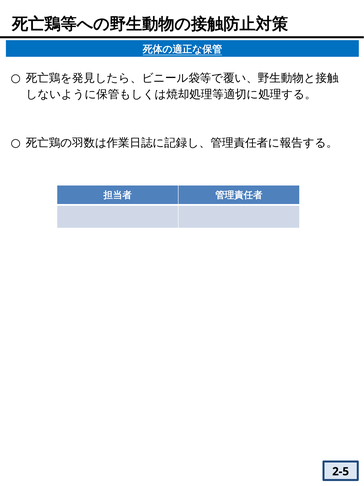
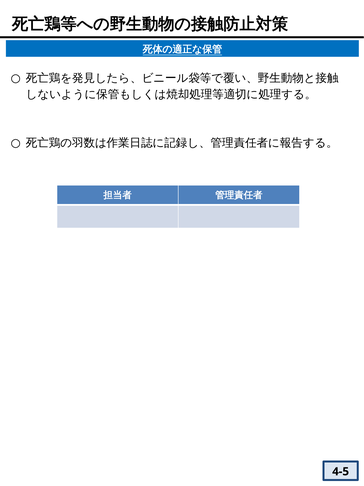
2-5: 2-5 -> 4-5 (341, 471)
